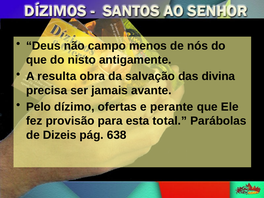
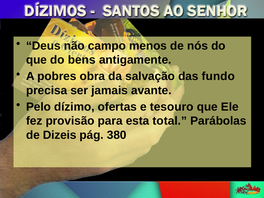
nisto: nisto -> bens (82, 60)
resulta: resulta -> pobres (57, 76)
divina: divina -> fundo (218, 76)
perante: perante -> tesouro (172, 107)
638: 638 -> 380 (117, 135)
